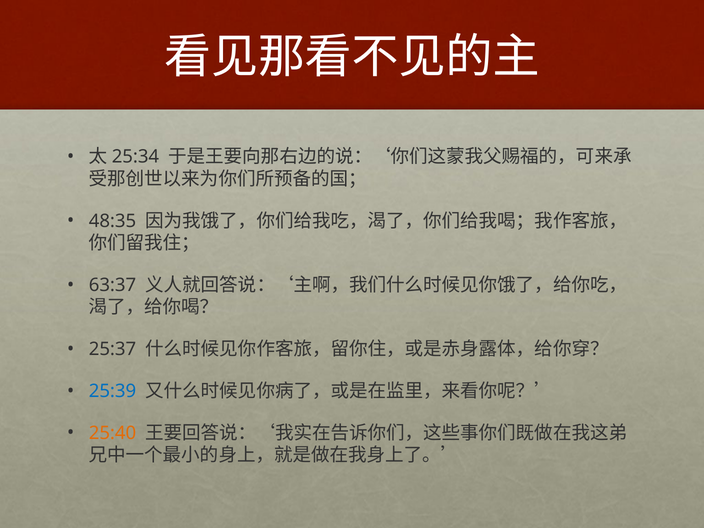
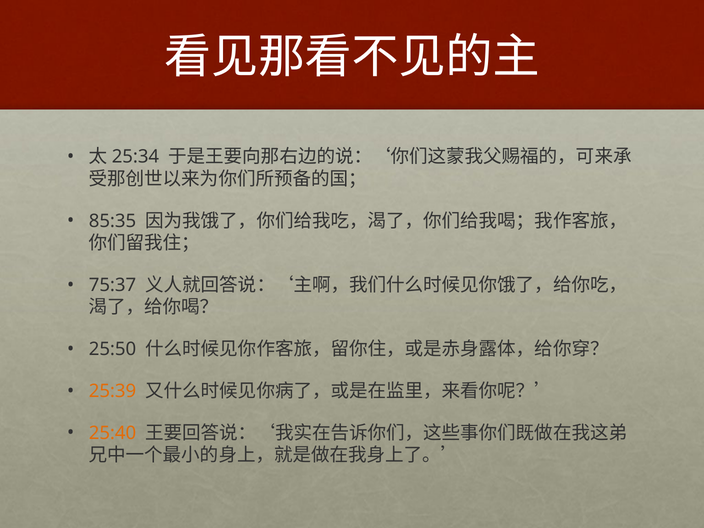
48:35: 48:35 -> 85:35 (112, 221)
63:37: 63:37 -> 75:37 (112, 285)
25:37: 25:37 -> 25:50 (112, 349)
25:39 colour: blue -> orange (112, 391)
